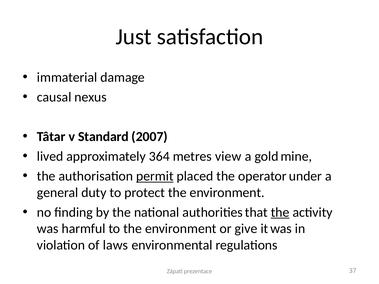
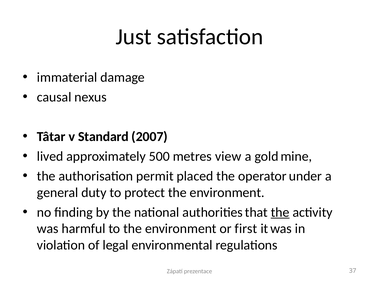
364: 364 -> 500 (159, 157)
permit underline: present -> none (155, 176)
give: give -> first (246, 229)
laws: laws -> legal (116, 245)
